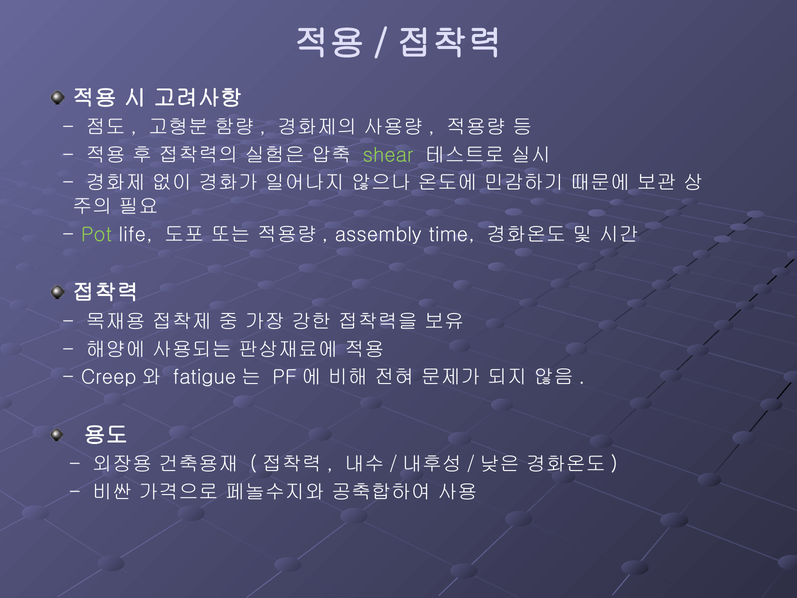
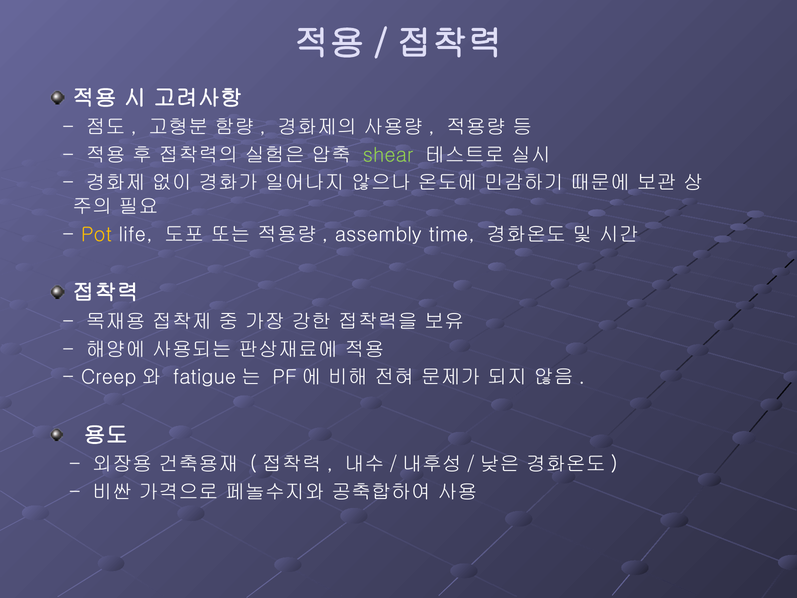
Pot colour: light green -> yellow (96, 235)
